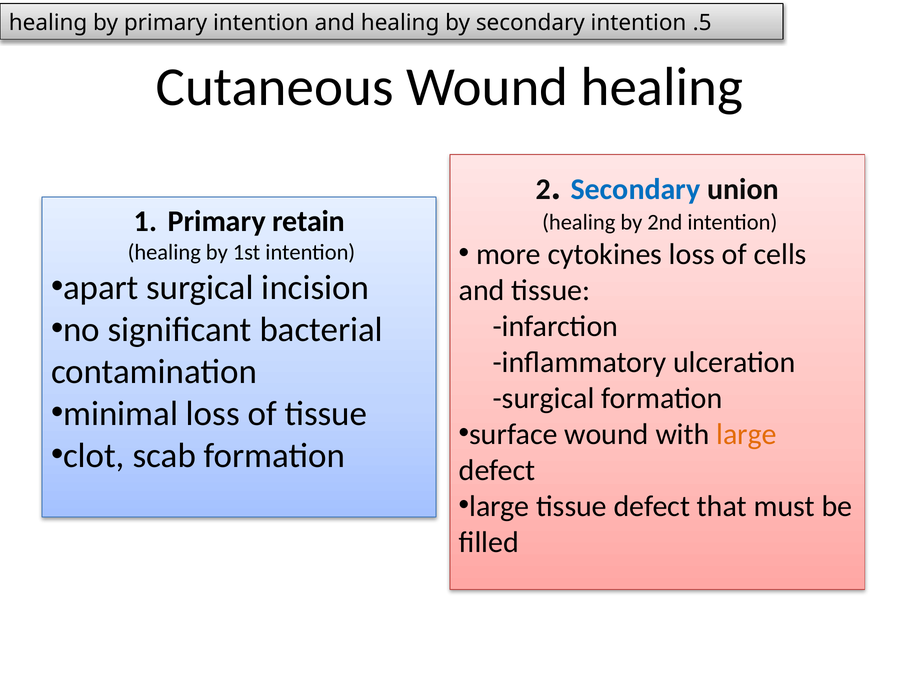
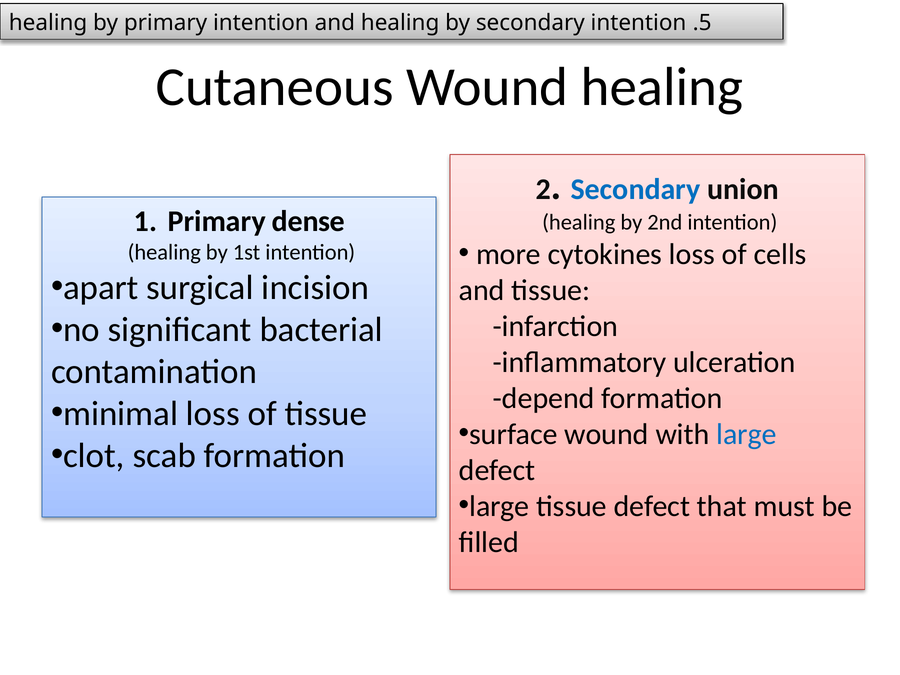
retain: retain -> dense (309, 221)
surgical: surgical -> depend (544, 398)
large colour: orange -> blue (746, 434)
